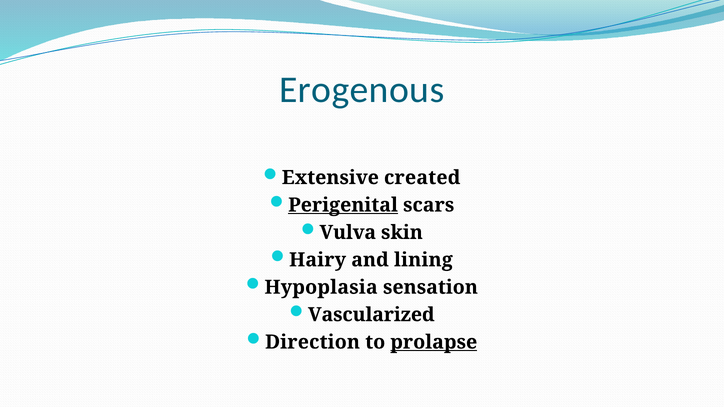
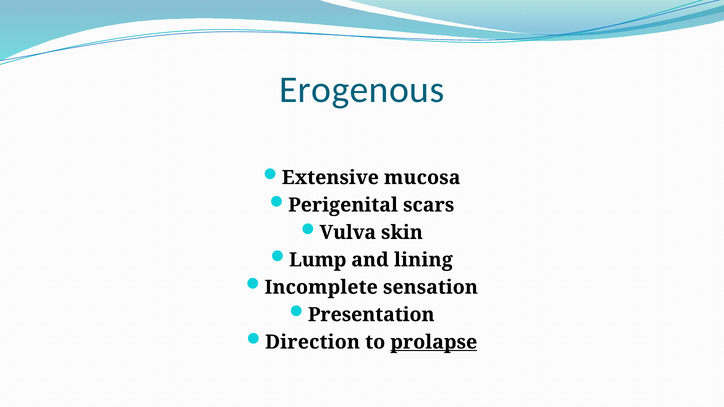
created: created -> mucosa (422, 178)
Perigenital underline: present -> none (343, 205)
Hairy: Hairy -> Lump (318, 260)
Hypoplasia: Hypoplasia -> Incomplete (321, 287)
Vascularized: Vascularized -> Presentation (371, 315)
